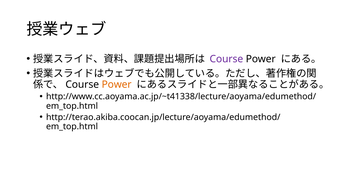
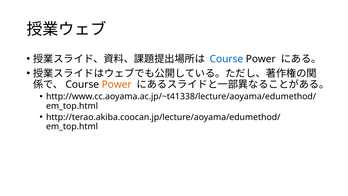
Course colour: purple -> blue (226, 59)
